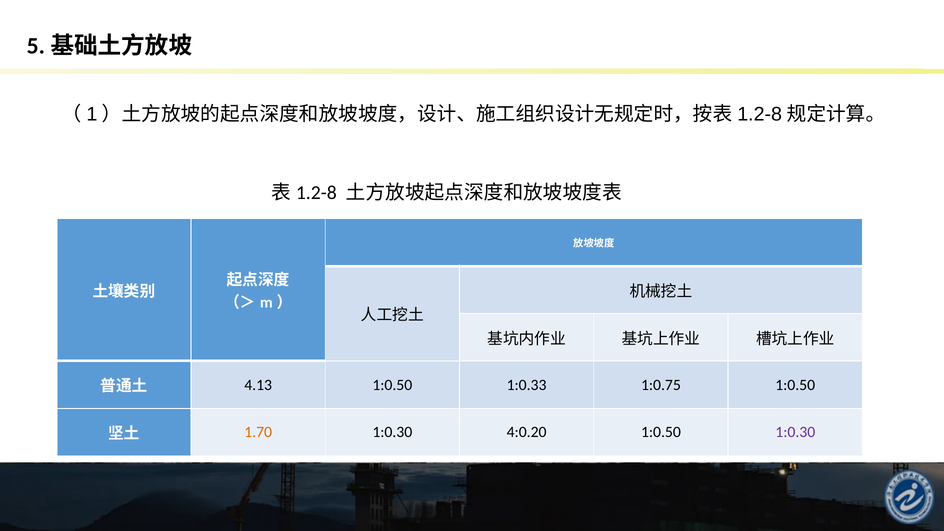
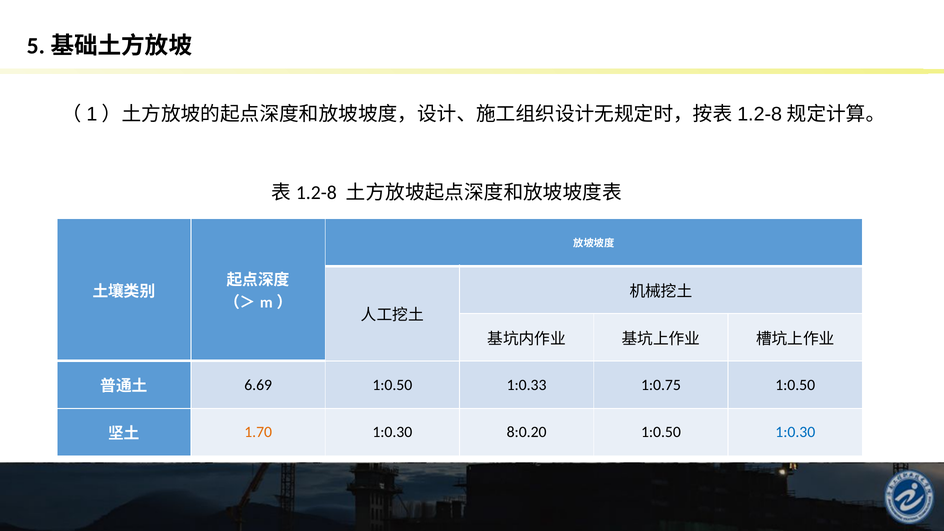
4.13: 4.13 -> 6.69 (258, 385)
4:0.20: 4:0.20 -> 8:0.20 (527, 432)
1:0.30 colour: purple -> blue (795, 432)
